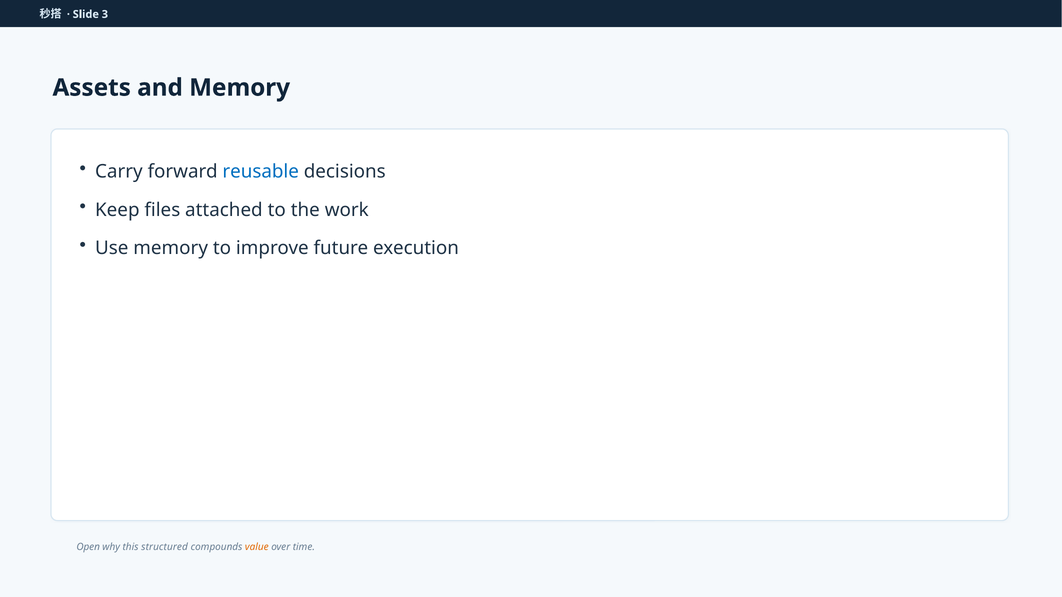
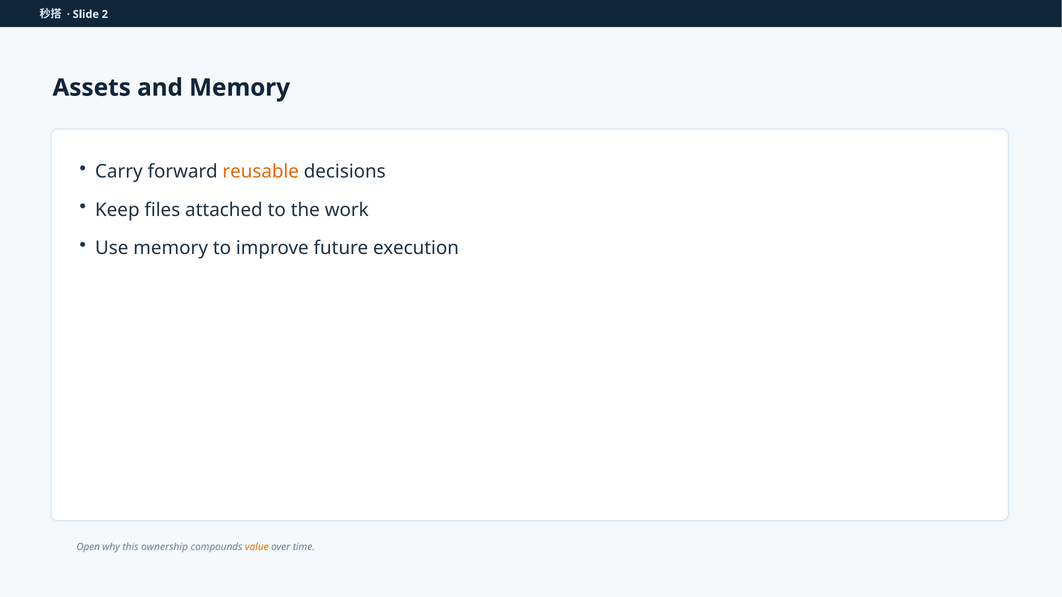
3: 3 -> 2 (105, 14)
reusable colour: blue -> orange (261, 172)
structured: structured -> ownership (165, 547)
